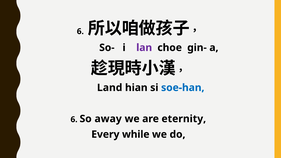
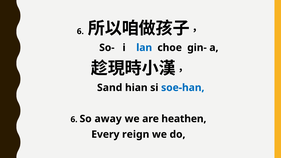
lan colour: purple -> blue (144, 48)
Land: Land -> Sand (110, 88)
eternity: eternity -> heathen (184, 119)
while: while -> reign (136, 134)
